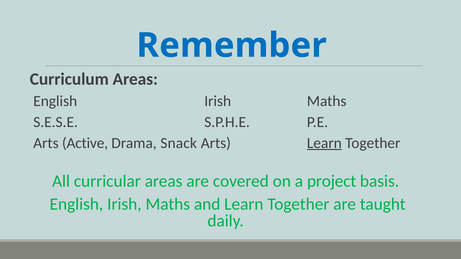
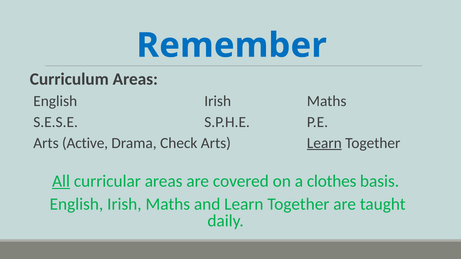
Snack: Snack -> Check (179, 143)
All underline: none -> present (61, 181)
project: project -> clothes (332, 181)
